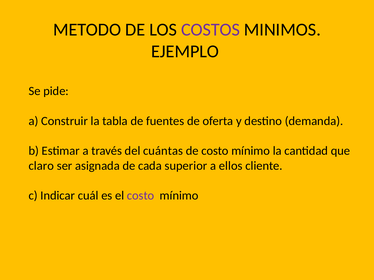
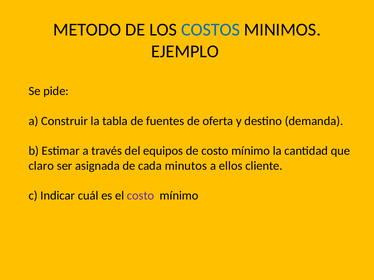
COSTOS colour: purple -> blue (210, 30)
cuántas: cuántas -> equipos (163, 151)
superior: superior -> minutos (186, 166)
